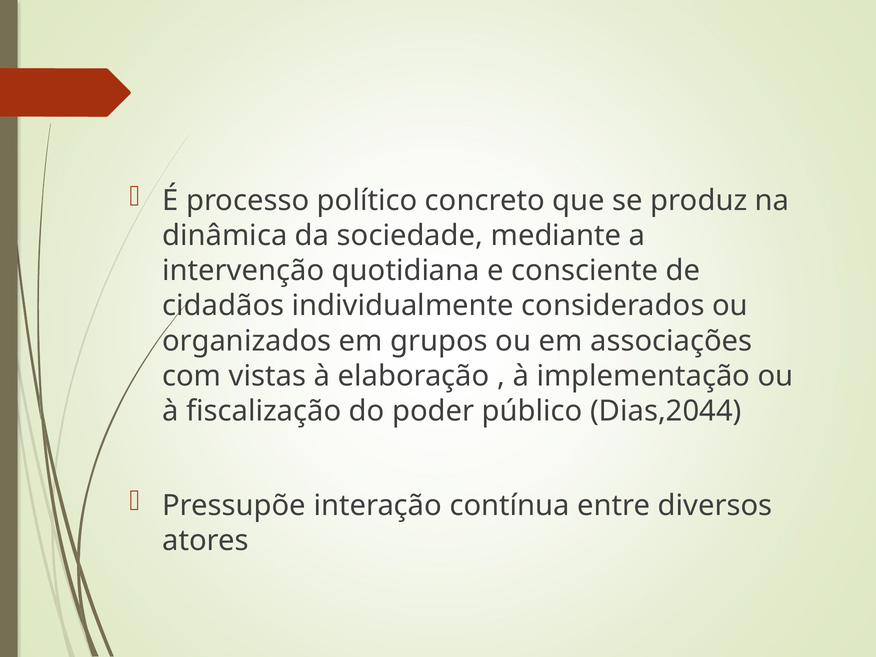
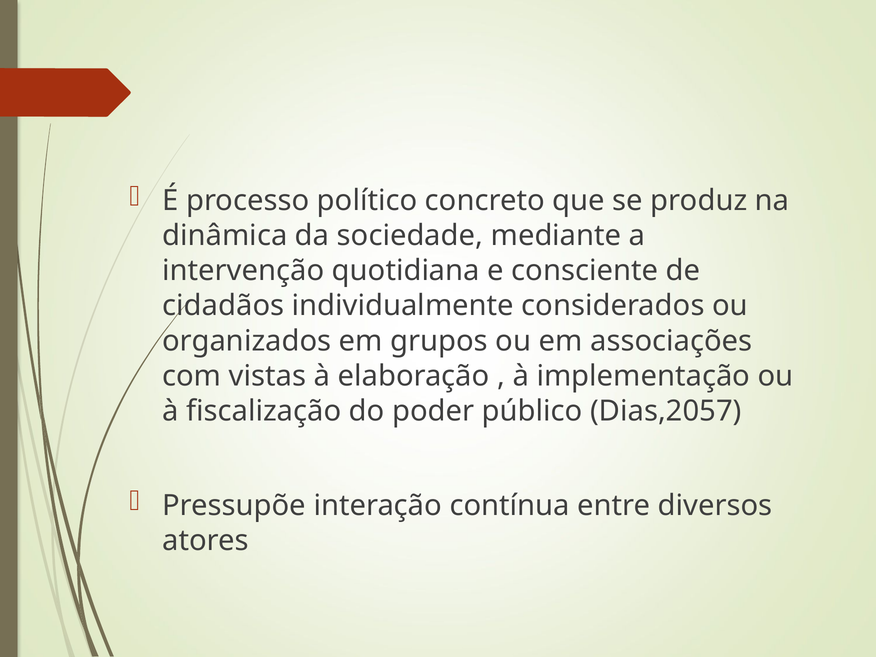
Dias,2044: Dias,2044 -> Dias,2057 (666, 411)
